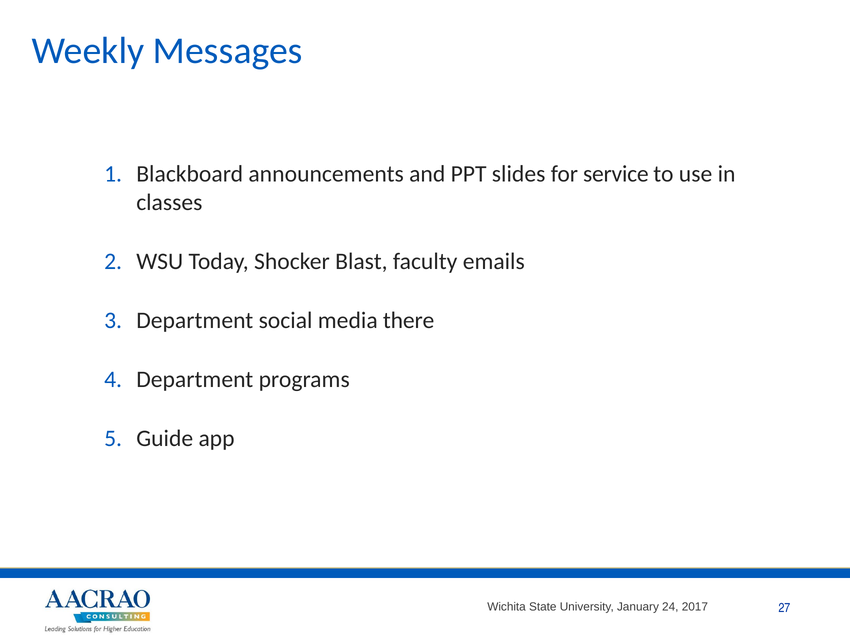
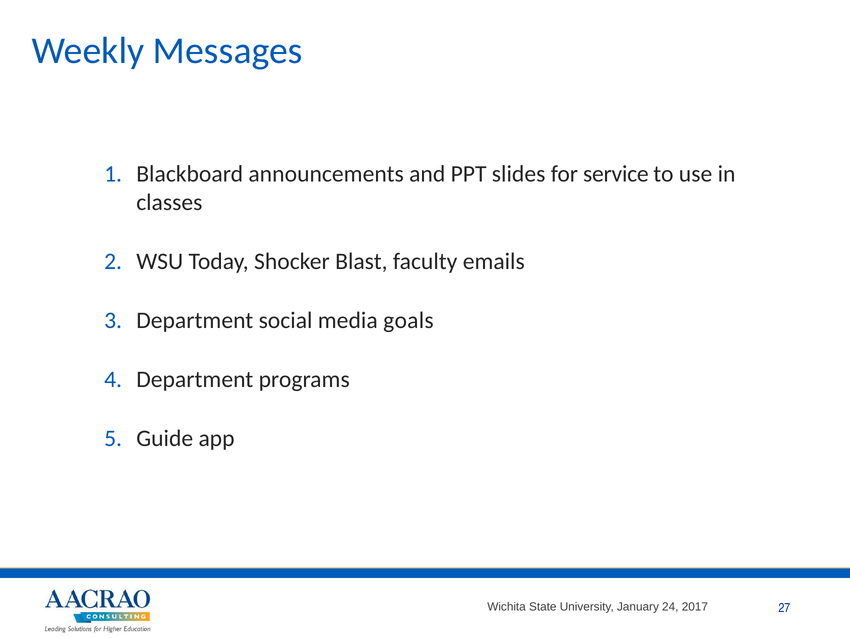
there: there -> goals (408, 320)
